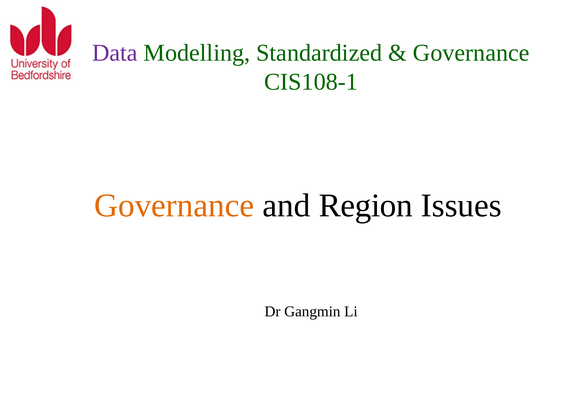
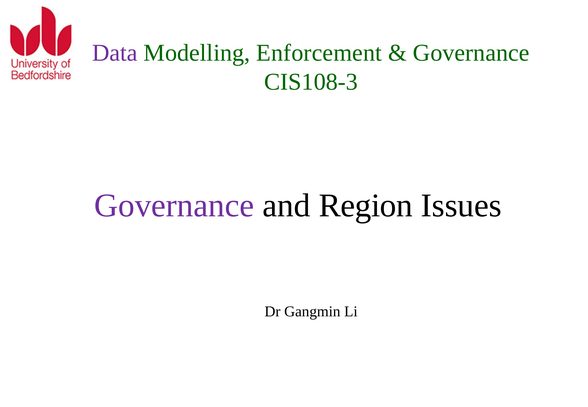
Standardized: Standardized -> Enforcement (319, 53)
CIS108-1: CIS108-1 -> CIS108-3 (311, 82)
Governance colour: orange -> purple (174, 206)
